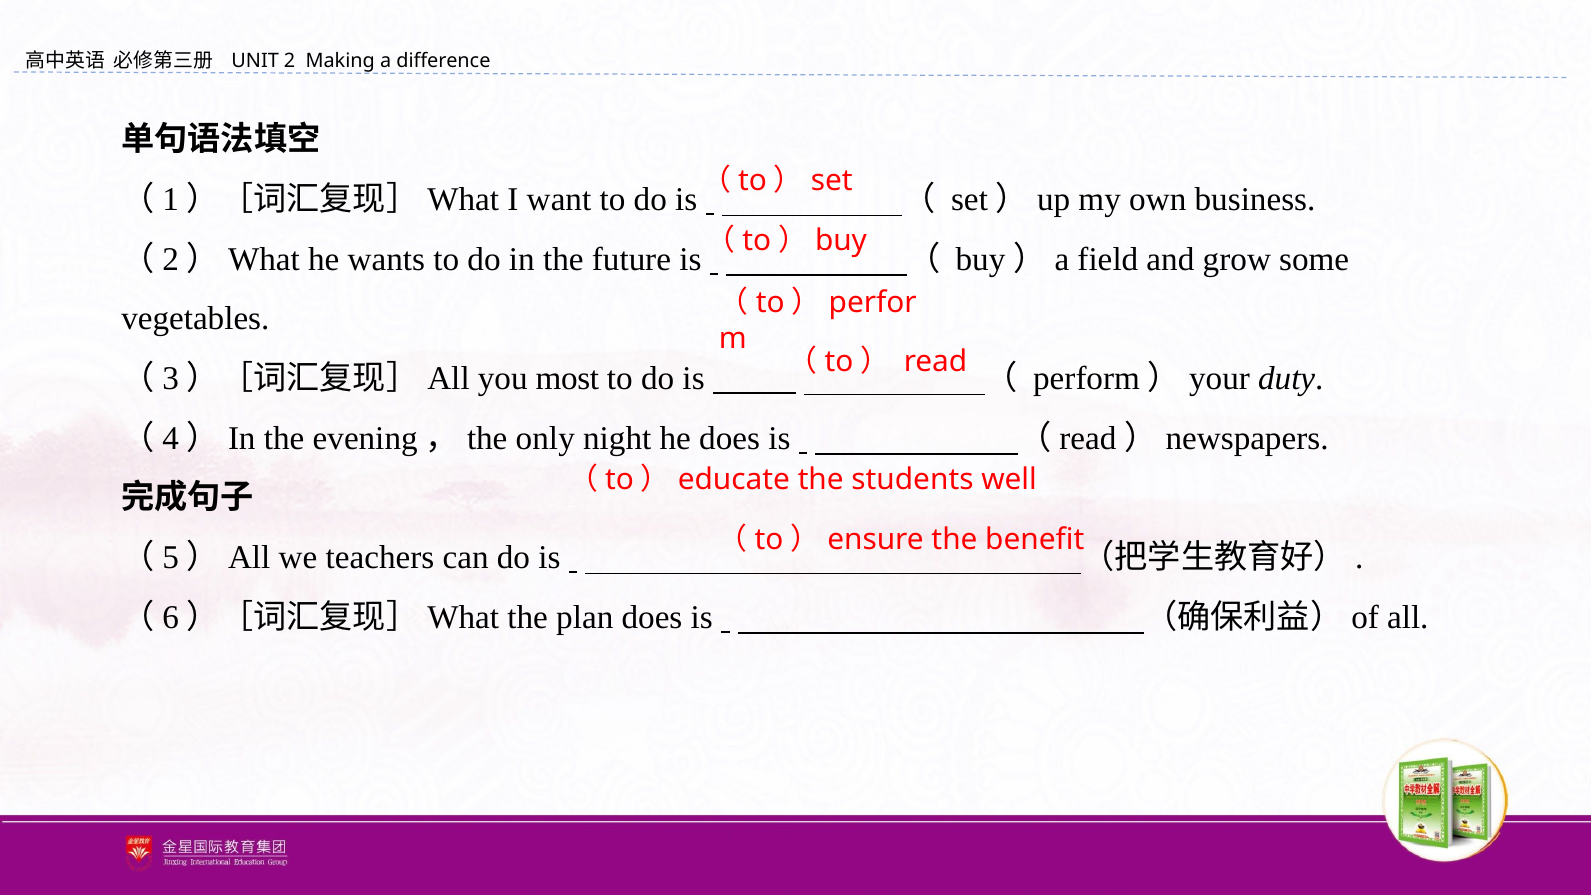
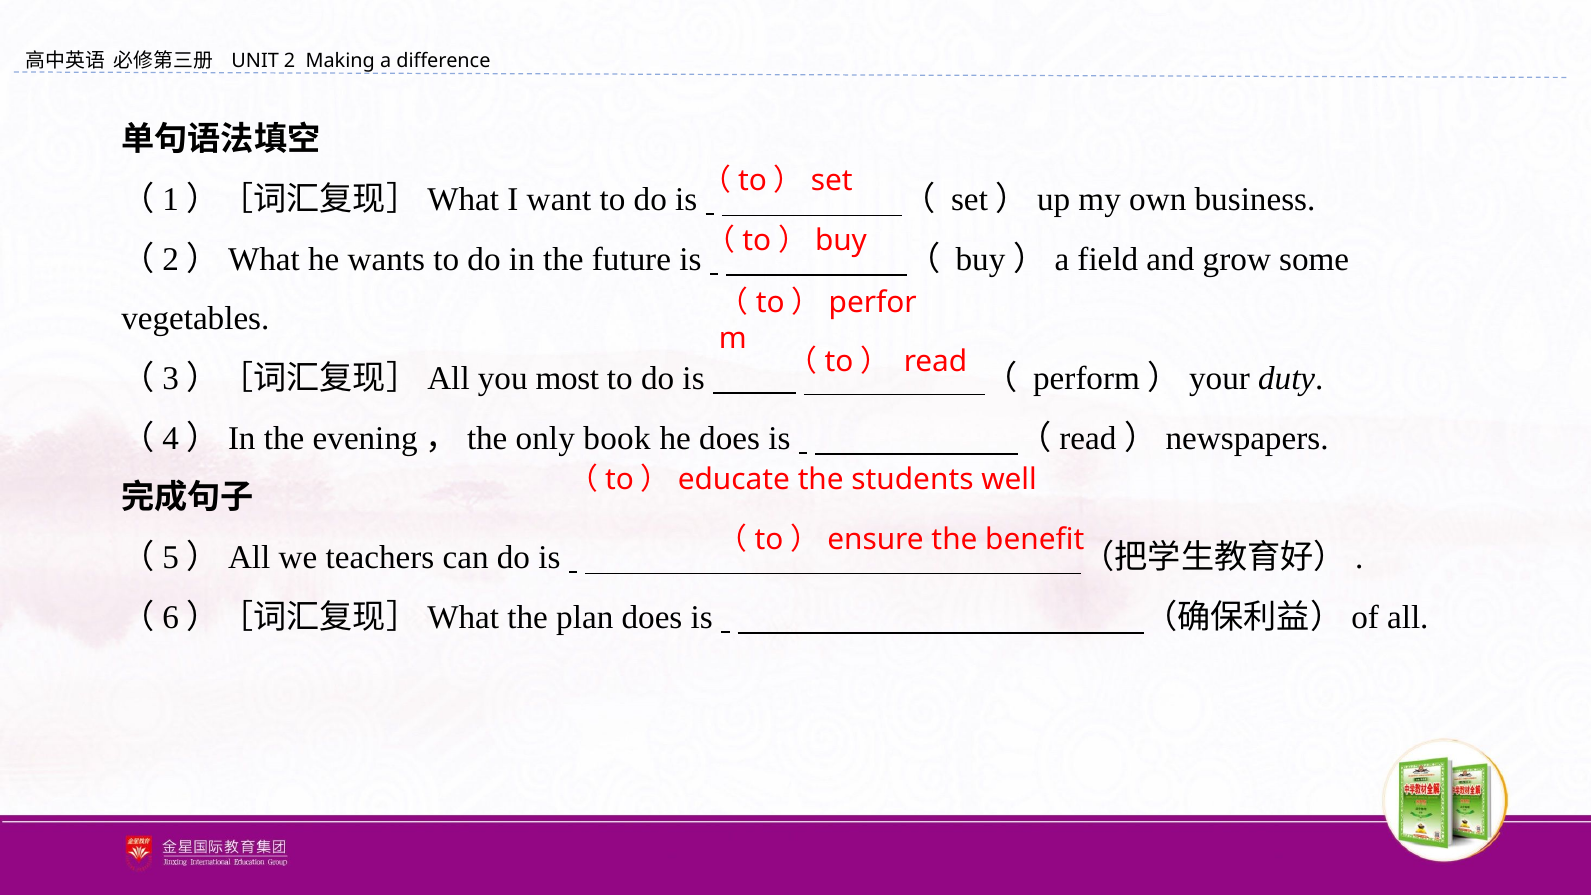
night: night -> book (617, 438)
